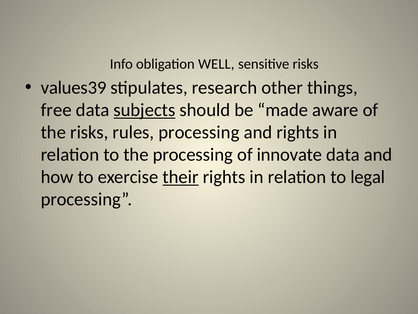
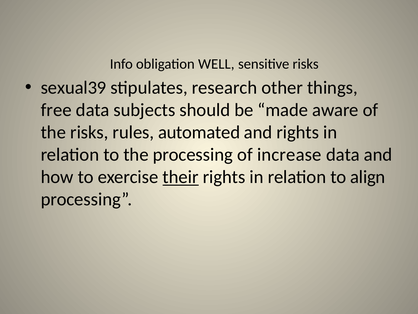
values39: values39 -> sexual39 (74, 88)
subjects underline: present -> none (144, 110)
rules processing: processing -> automated (199, 132)
innovate: innovate -> increase (289, 155)
legal: legal -> align (368, 177)
